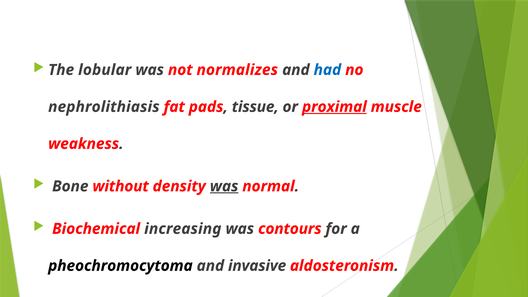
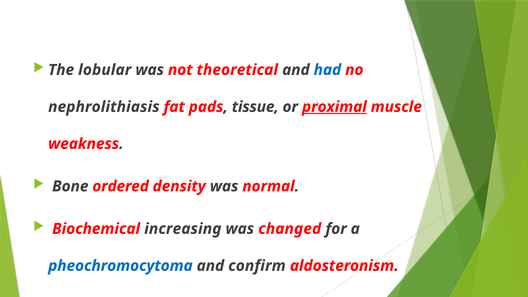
normalizes: normalizes -> theoretical (237, 70)
without: without -> ordered (121, 186)
was underline: present -> none (224, 186)
contours: contours -> changed (290, 229)
pheochromocytoma colour: black -> blue (120, 266)
invasive: invasive -> confirm (257, 266)
